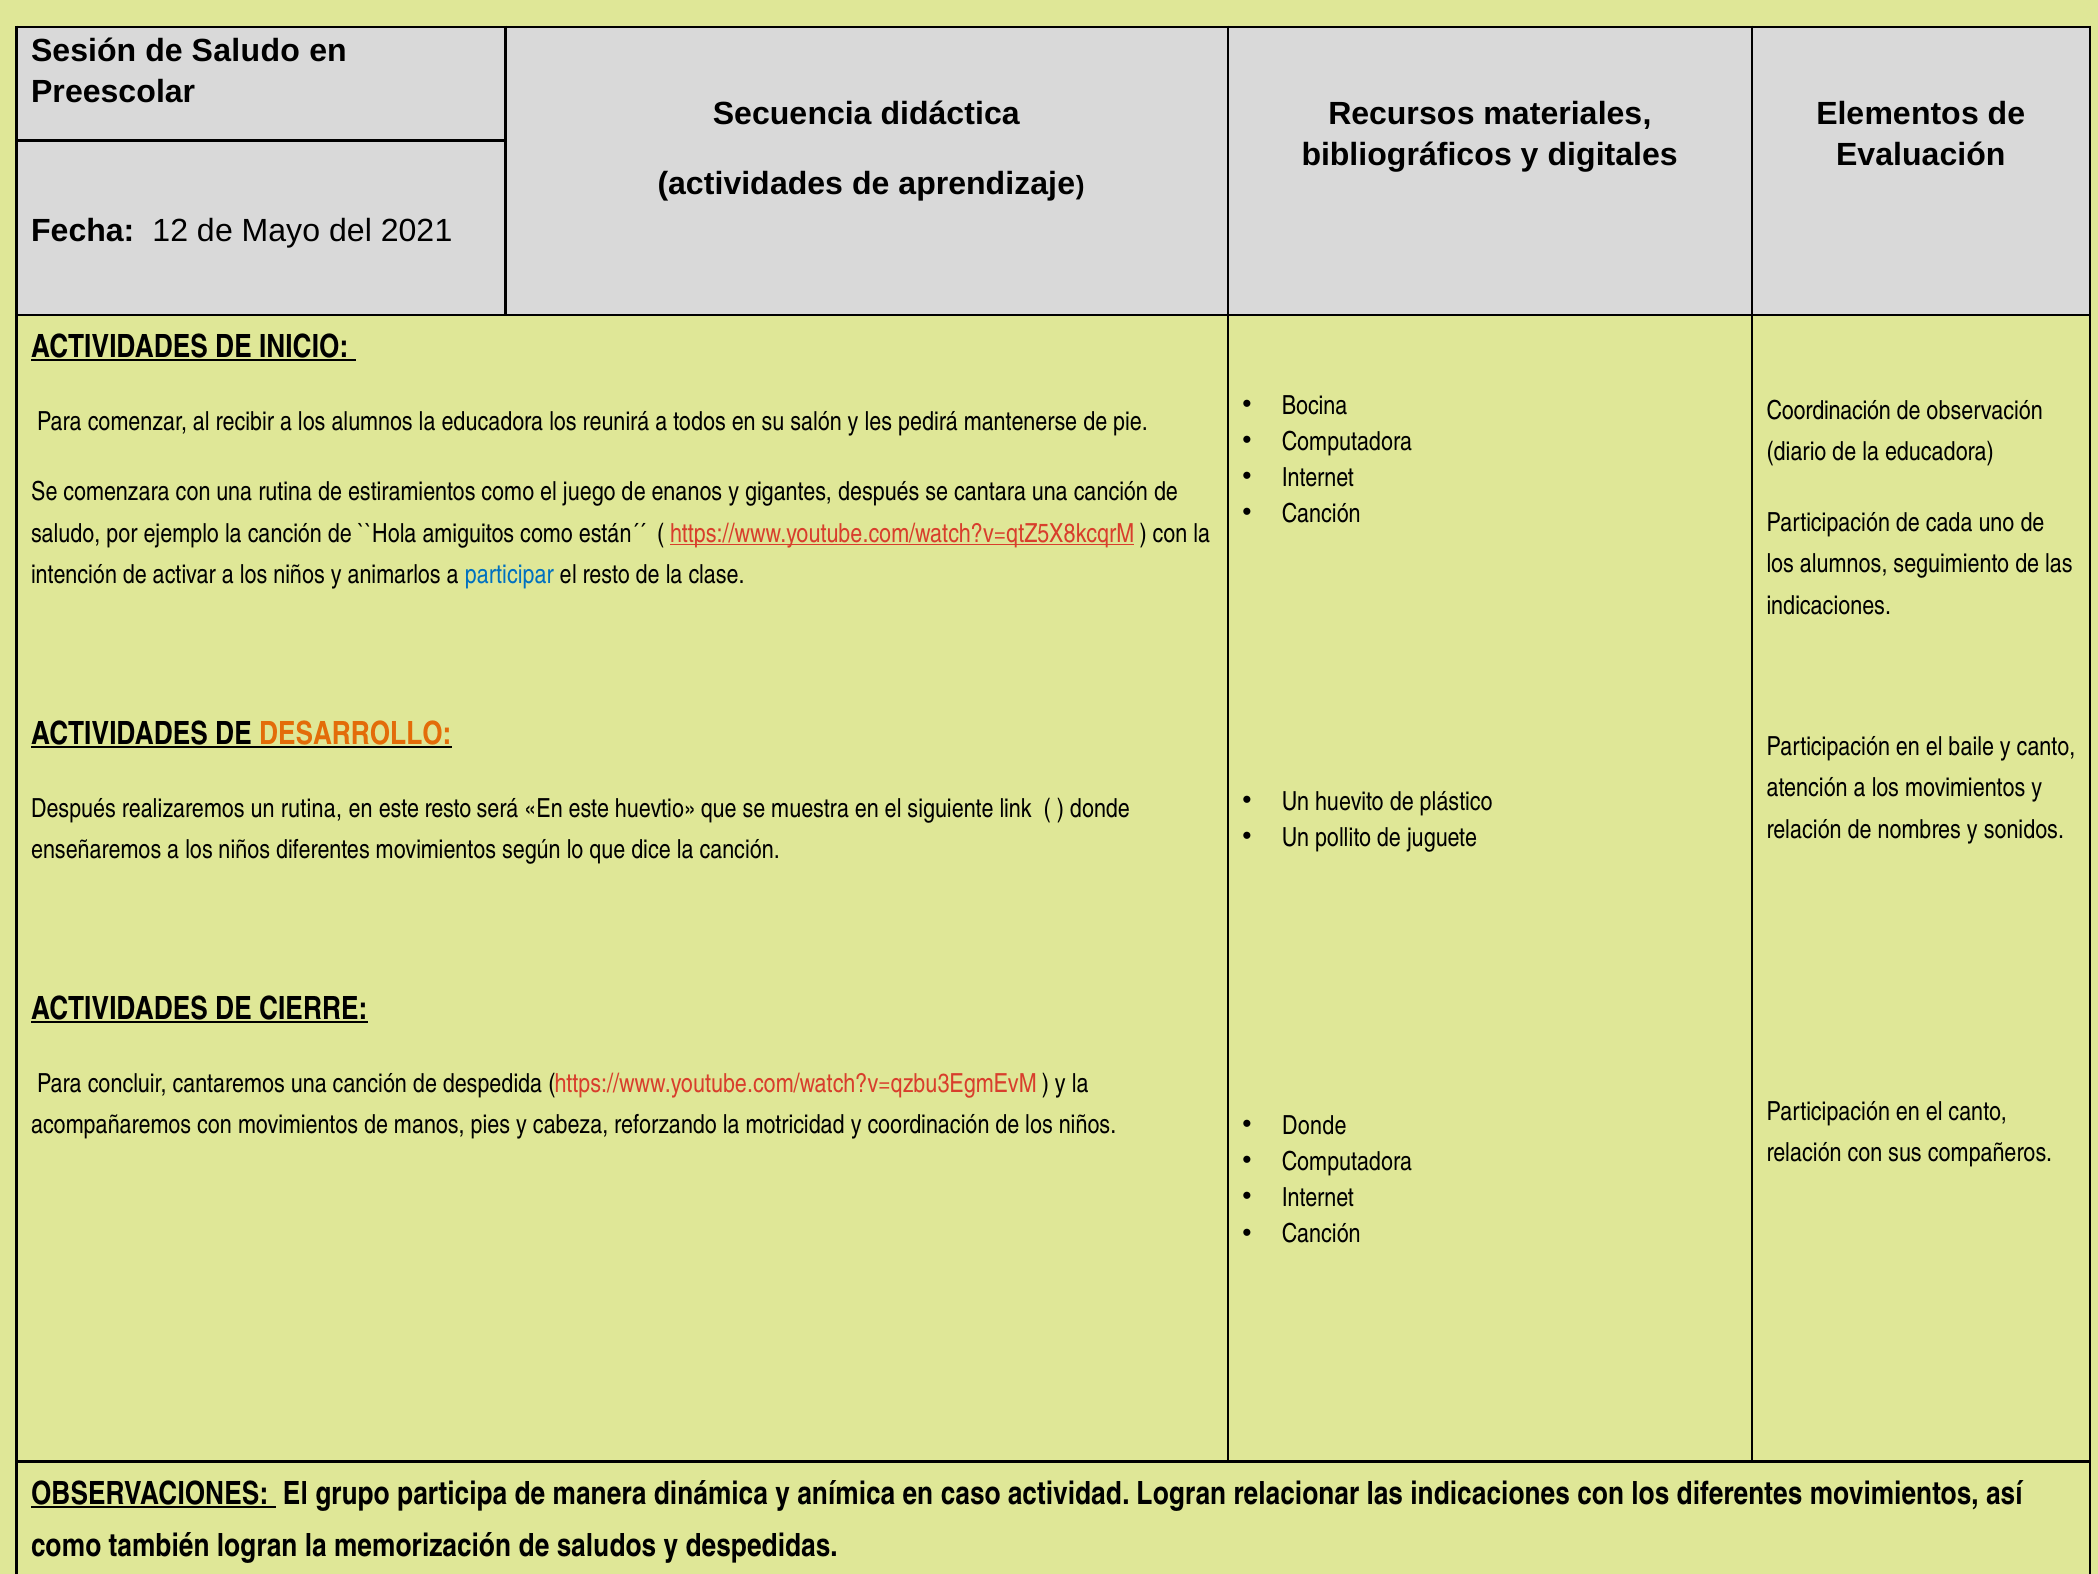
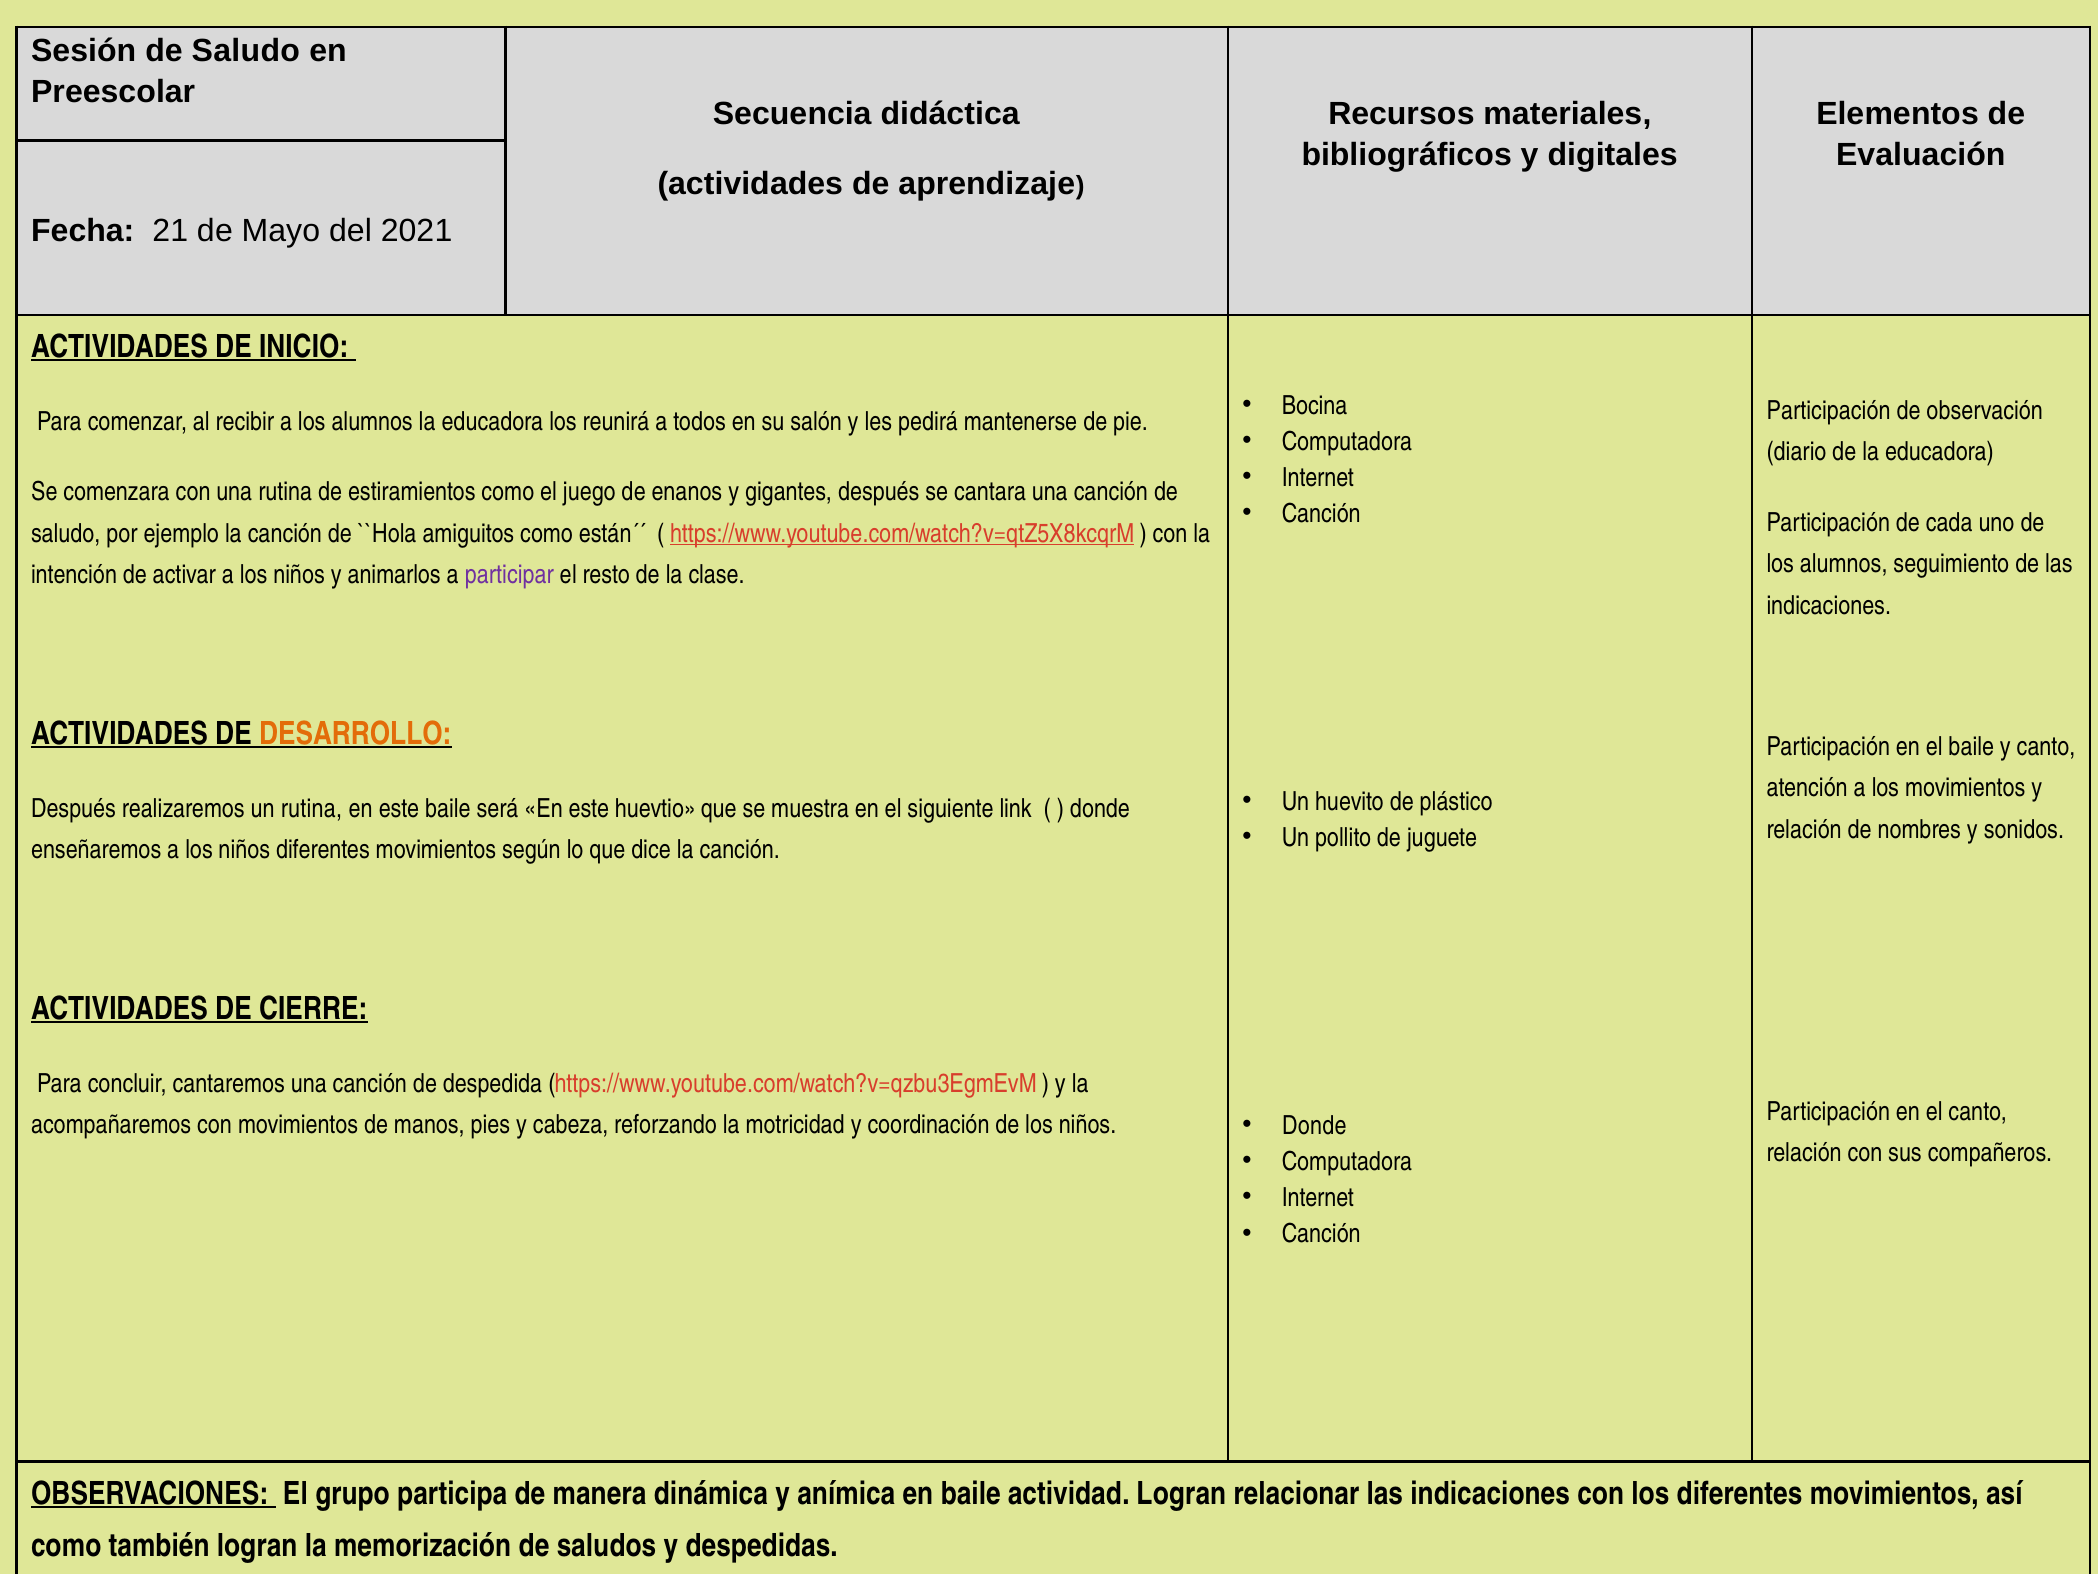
12: 12 -> 21 (170, 231)
Coordinación: Coordinación -> Participación (1829, 411)
participar colour: blue -> purple (509, 575)
este resto: resto -> baile (448, 808)
en caso: caso -> baile (971, 1493)
